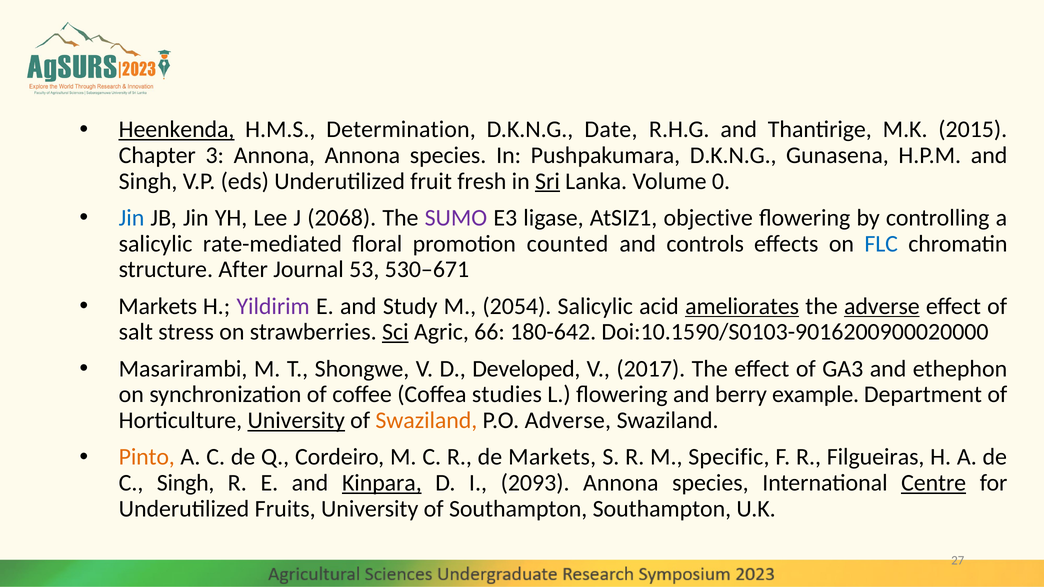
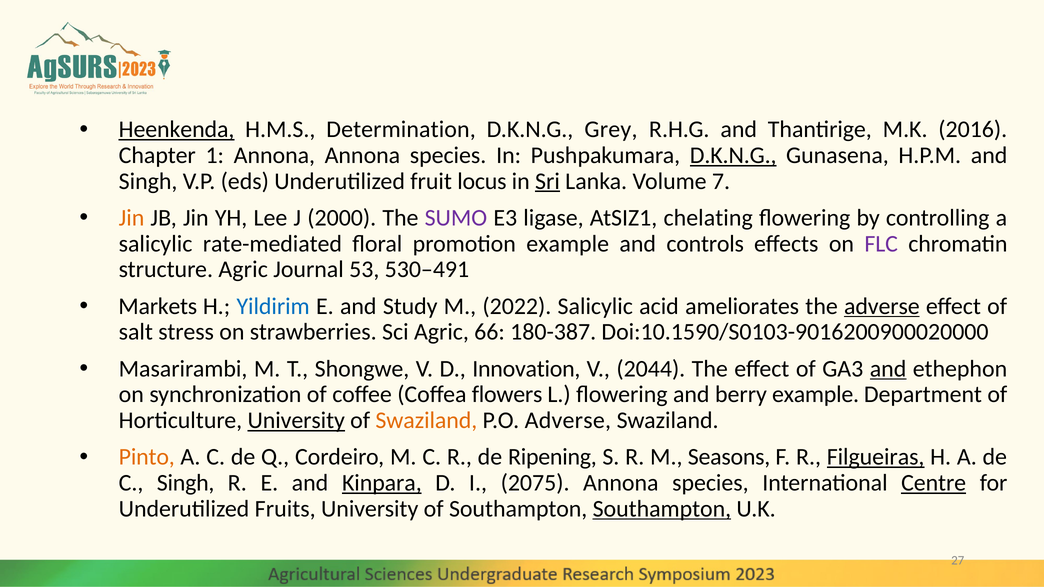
Date: Date -> Grey (611, 130)
2015: 2015 -> 2016 (973, 130)
3: 3 -> 1 (215, 155)
D.K.N.G underline: none -> present (733, 155)
fresh: fresh -> locus (482, 181)
0: 0 -> 7 (721, 181)
Jin colour: blue -> orange (132, 218)
2068: 2068 -> 2000 (342, 218)
objective: objective -> chelating (708, 218)
promotion counted: counted -> example (568, 244)
FLC colour: blue -> purple (881, 244)
structure After: After -> Agric (243, 270)
530–671: 530–671 -> 530–491 (427, 270)
Yildirim colour: purple -> blue (273, 306)
2054: 2054 -> 2022 (517, 306)
ameliorates underline: present -> none (742, 306)
Sci underline: present -> none (395, 332)
180-642: 180-642 -> 180-387 (553, 332)
Developed: Developed -> Innovation (526, 369)
2017: 2017 -> 2044 (651, 369)
and underline: none -> present (888, 369)
studies: studies -> flowers (507, 395)
de Markets: Markets -> Ripening (552, 457)
Specific: Specific -> Seasons (729, 457)
Filgueiras underline: none -> present (876, 457)
2093: 2093 -> 2075 (535, 483)
Southampton underline: none -> present (662, 509)
